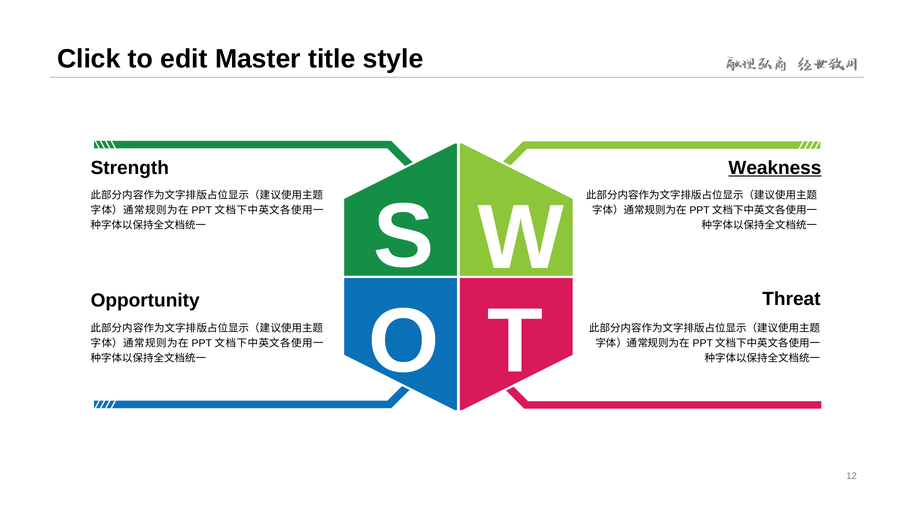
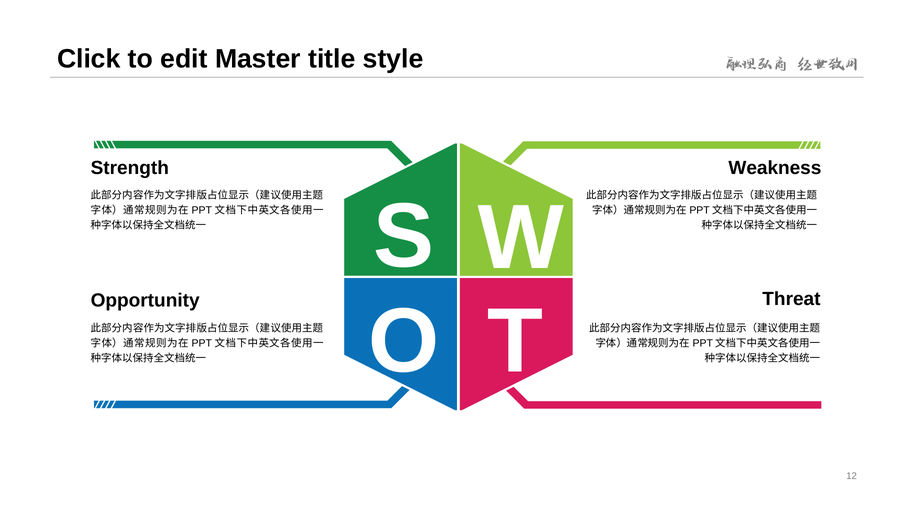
Weakness underline: present -> none (775, 168)
